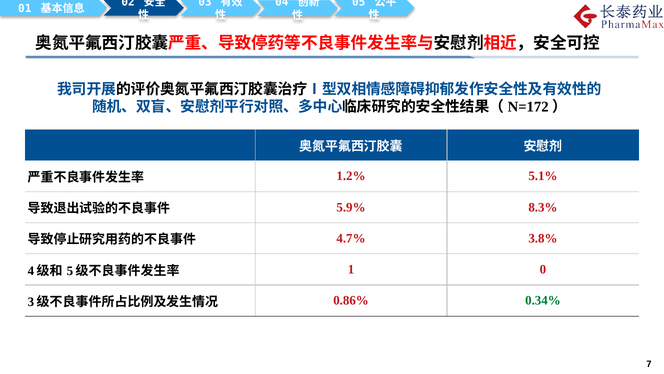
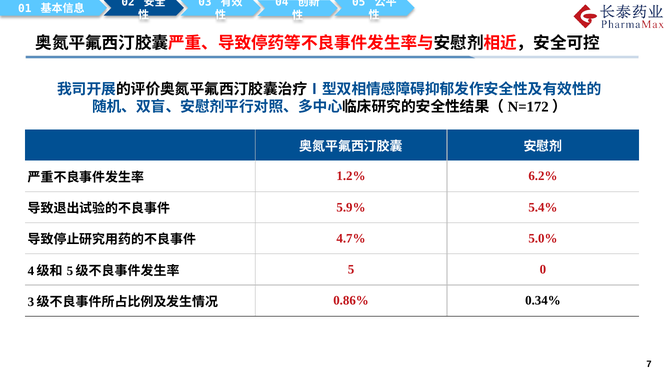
5.1%: 5.1% -> 6.2% (543, 176)
8.3%: 8.3% -> 5.4% (543, 207)
3.8%: 3.8% -> 5.0% (543, 238)
1: 1 -> 5 (351, 269)
0.34% colour: green -> black (543, 300)
